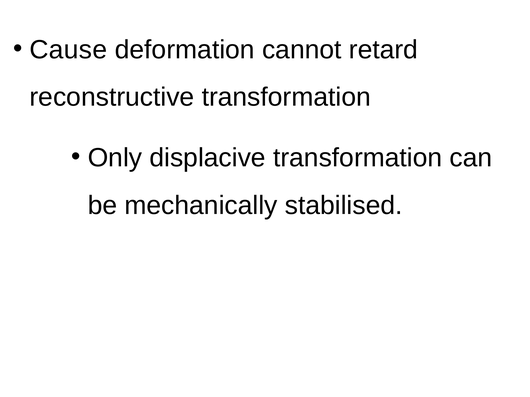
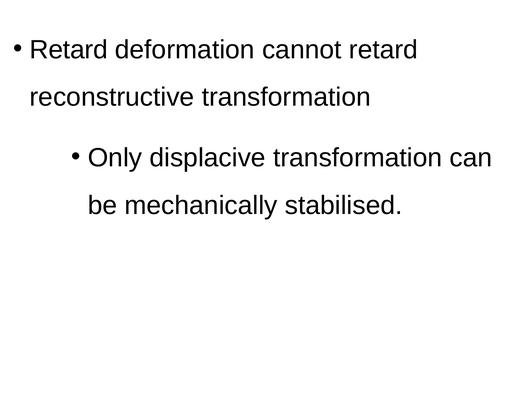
Cause: Cause -> Retard (69, 50)
